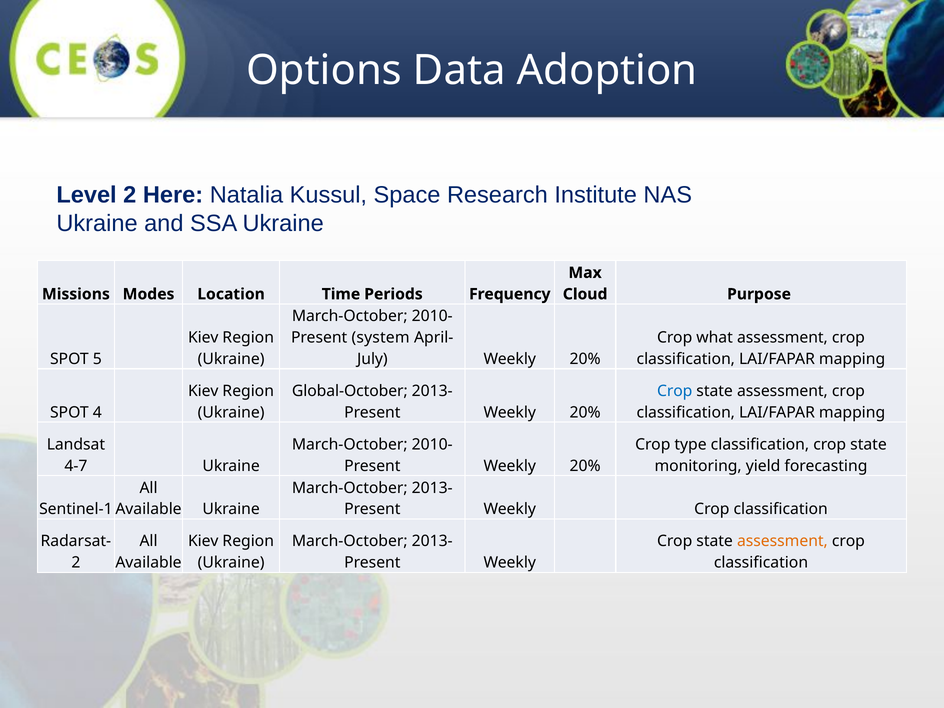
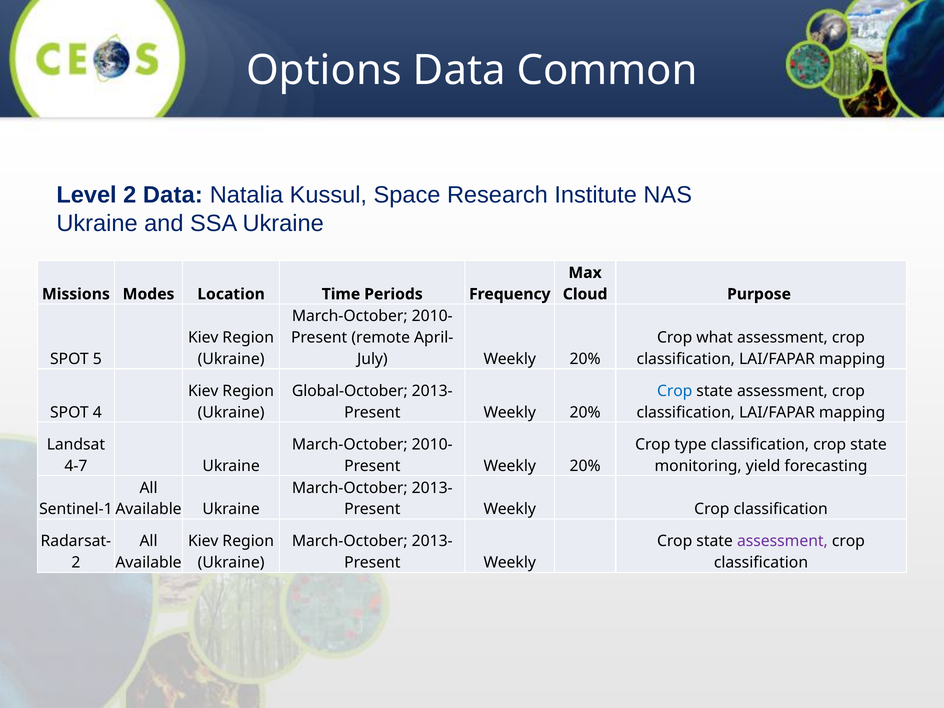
Adoption: Adoption -> Common (607, 70)
2 Here: Here -> Data (173, 195)
system: system -> remote (381, 338)
assessment colour: orange -> purple (782, 541)
